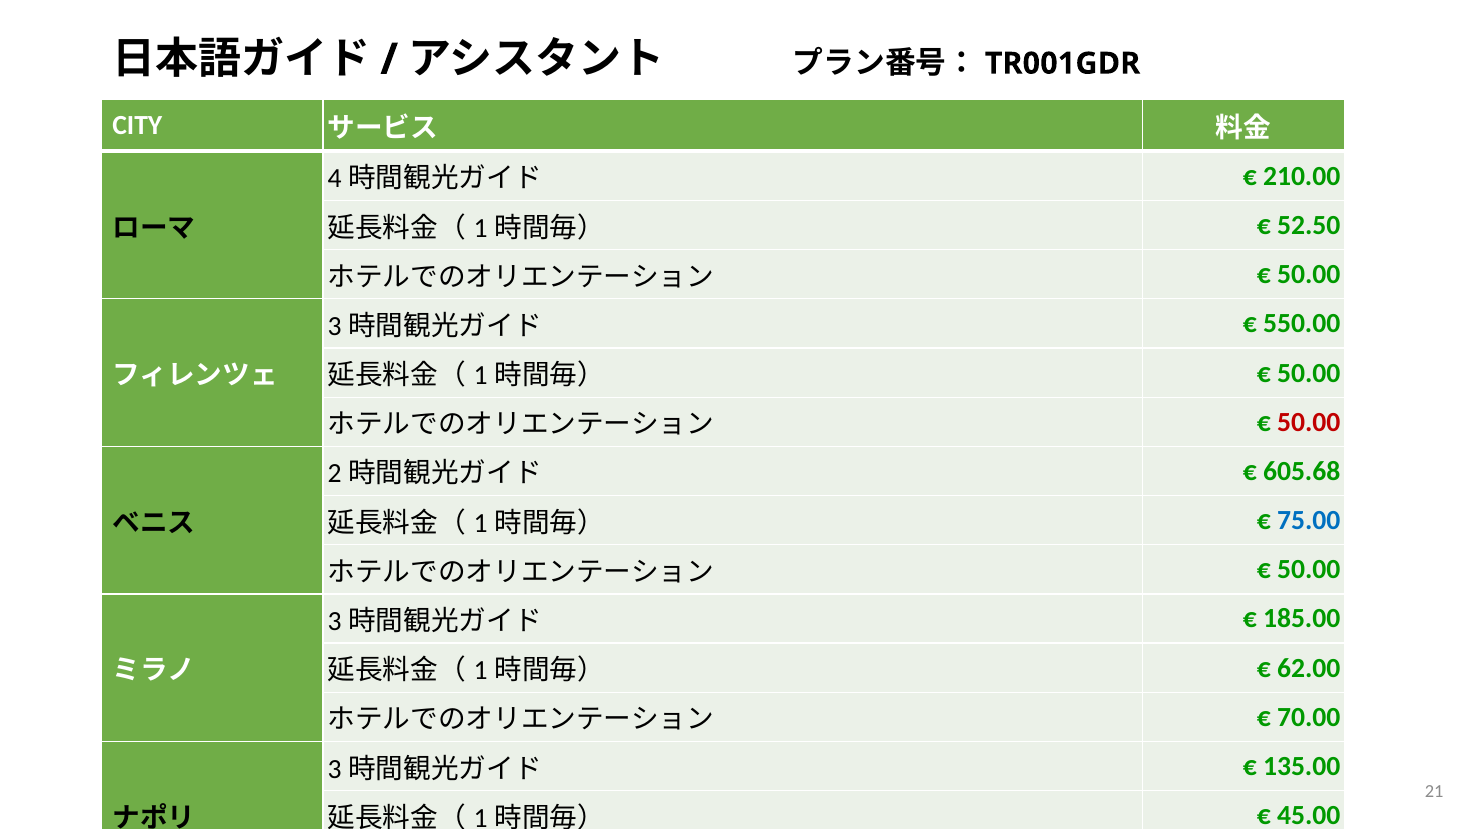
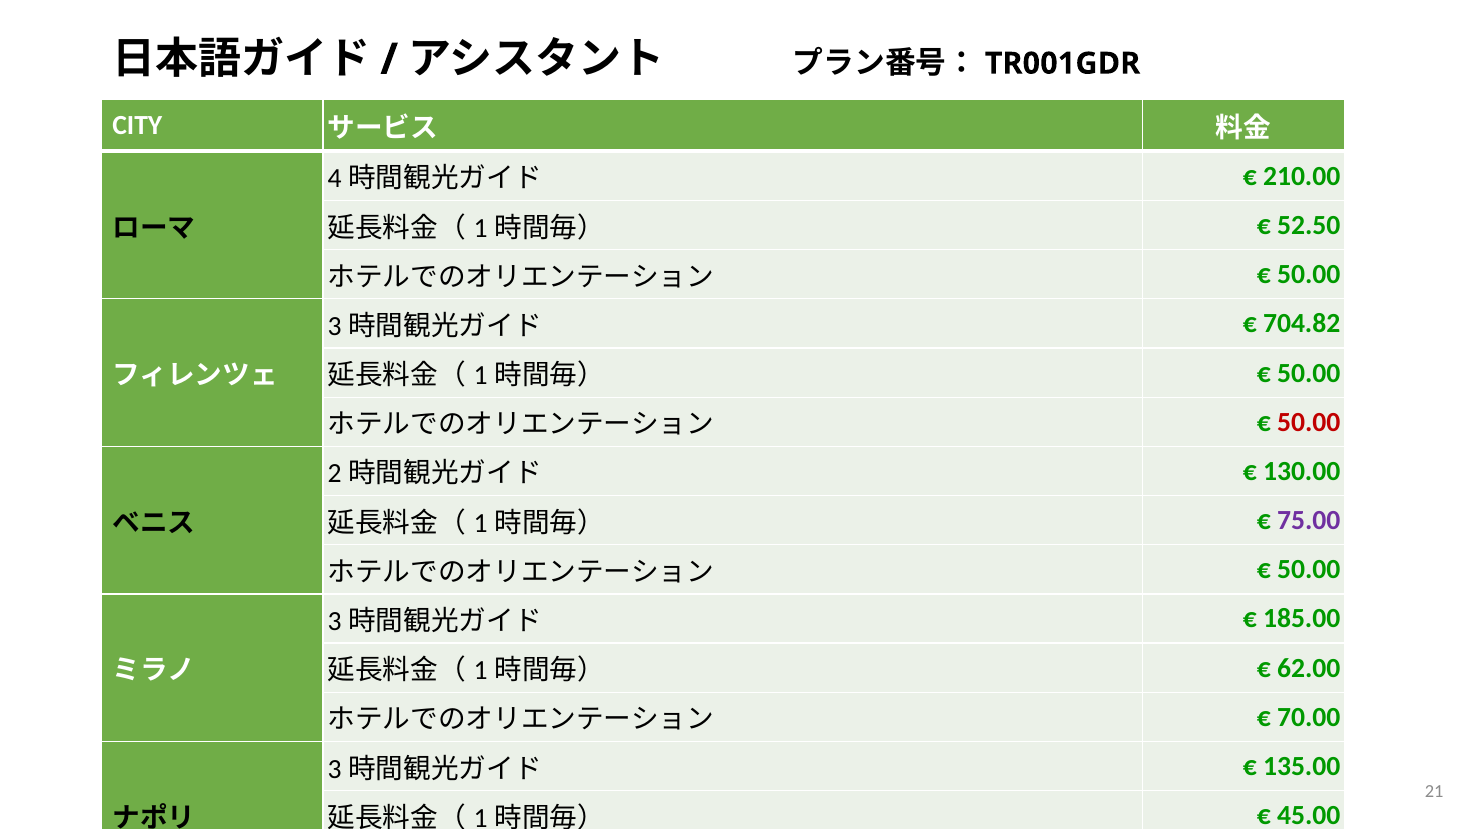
550.00: 550.00 -> 704.82 (1302, 324)
605.68: 605.68 -> 130.00 (1302, 471)
75.00 colour: blue -> purple (1309, 521)
